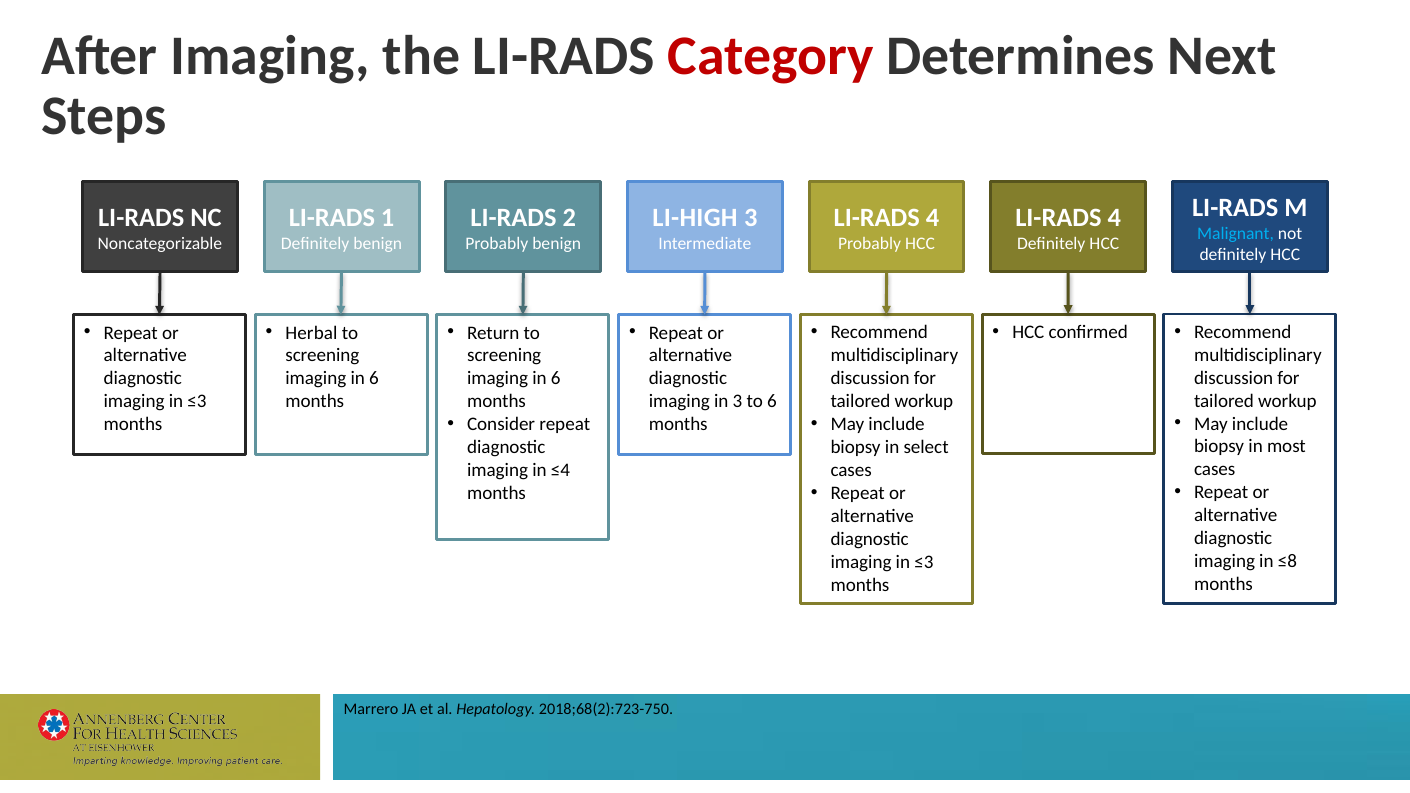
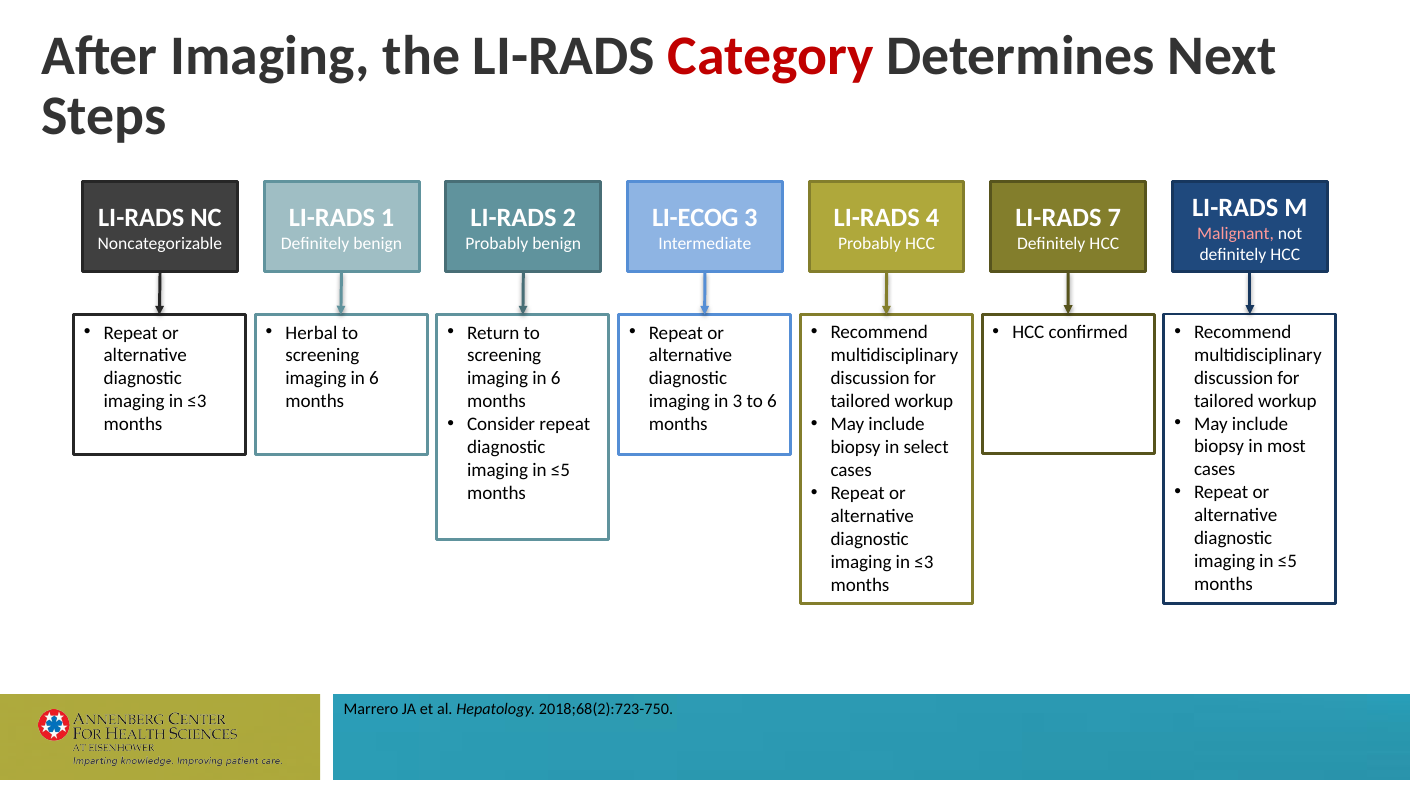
LI-HIGH: LI-HIGH -> LI-ECOG (695, 218)
4: 4 -> 7 (1114, 218)
Malignant colour: light blue -> pink (1236, 233)
≤4: ≤4 -> ≤5 (561, 470)
≤8: ≤8 -> ≤5 (1287, 561)
